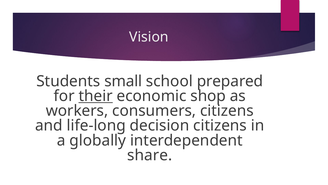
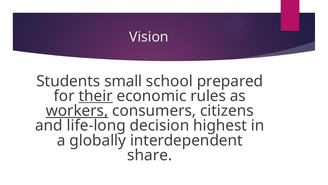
shop: shop -> rules (208, 96)
workers underline: none -> present (77, 111)
decision citizens: citizens -> highest (220, 125)
